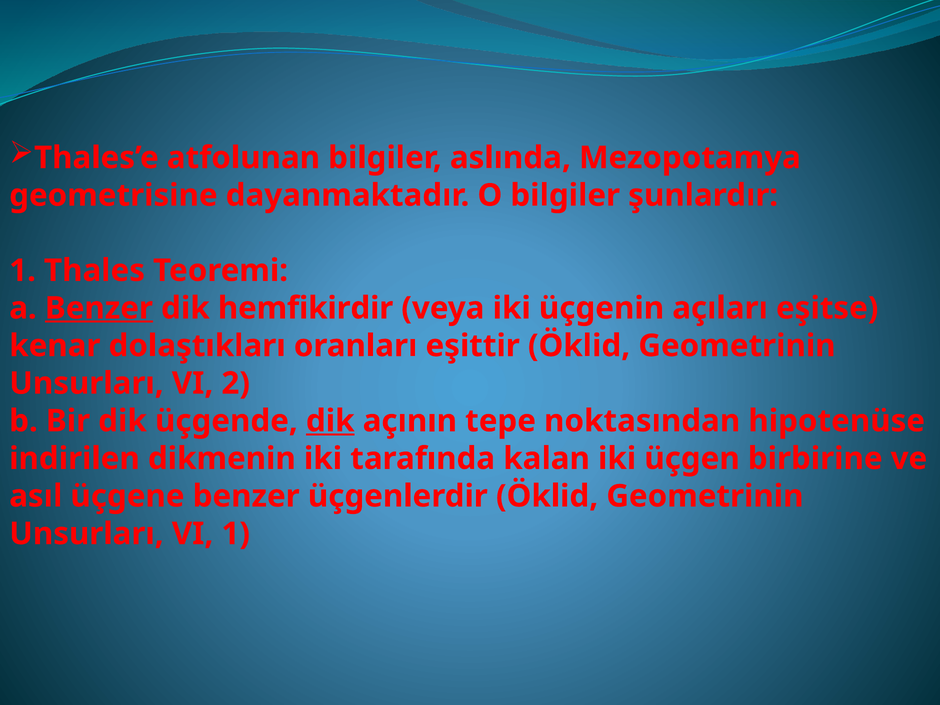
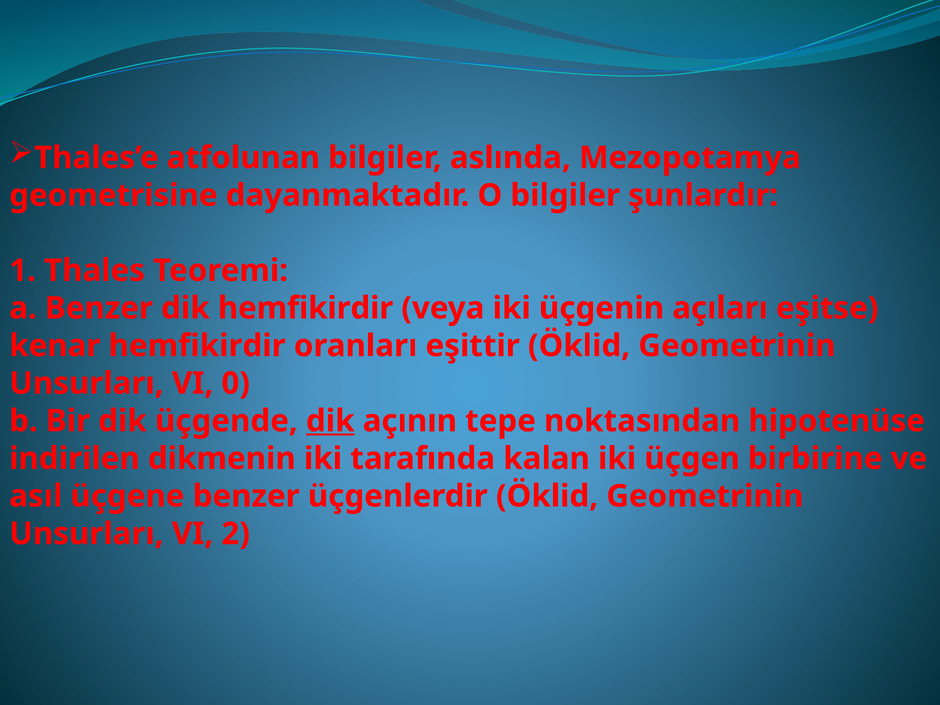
Benzer underline: present -> none (99, 308)
kenar dolaştıkları: dolaştıkları -> hemfikirdir (197, 346)
2: 2 -> 0 (236, 383)
VI 1: 1 -> 2 (236, 534)
